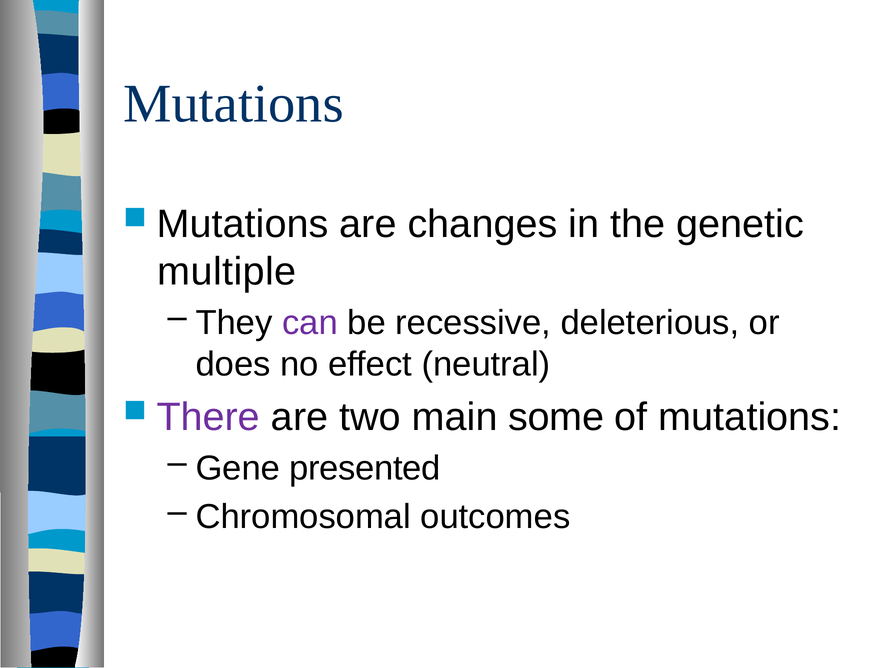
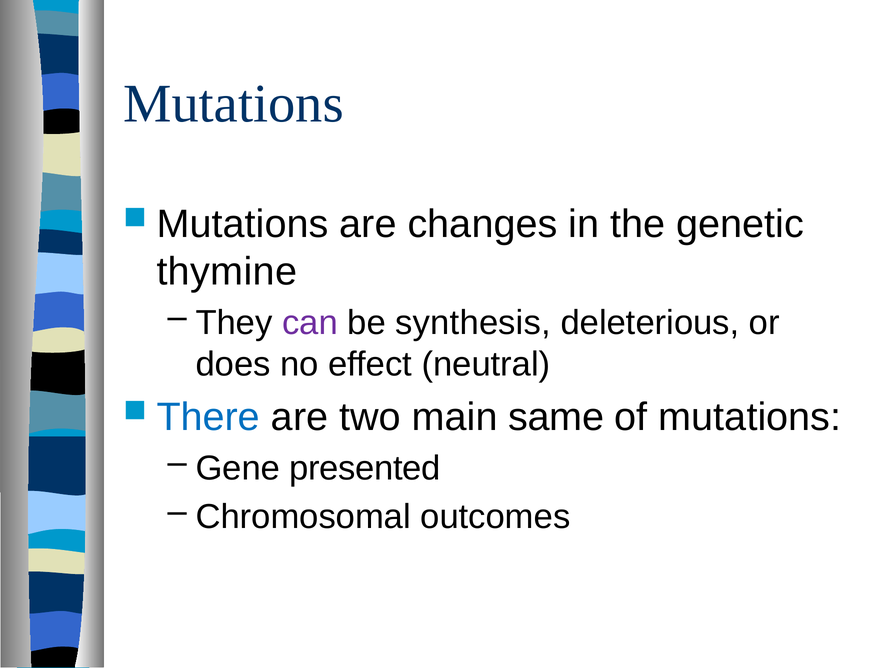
multiple: multiple -> thymine (227, 272)
recessive: recessive -> synthesis (473, 323)
There colour: purple -> blue (208, 417)
some: some -> same (556, 417)
